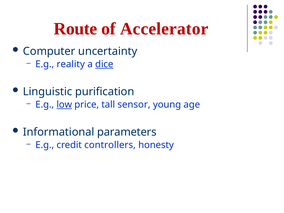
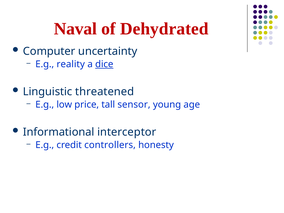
Route: Route -> Naval (75, 29)
Accelerator: Accelerator -> Dehydrated (164, 29)
purification: purification -> threatened (105, 92)
low underline: present -> none (64, 105)
parameters: parameters -> interceptor (127, 132)
